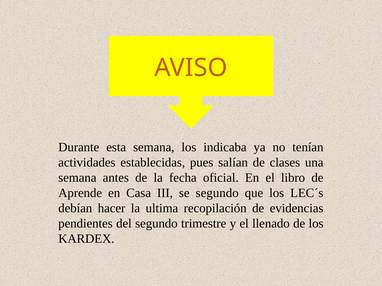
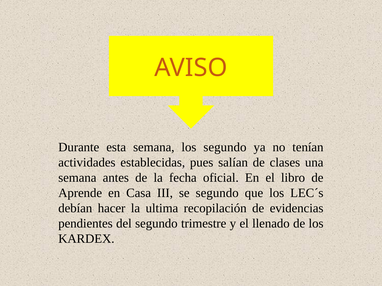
los indicaba: indicaba -> segundo (225, 147)
